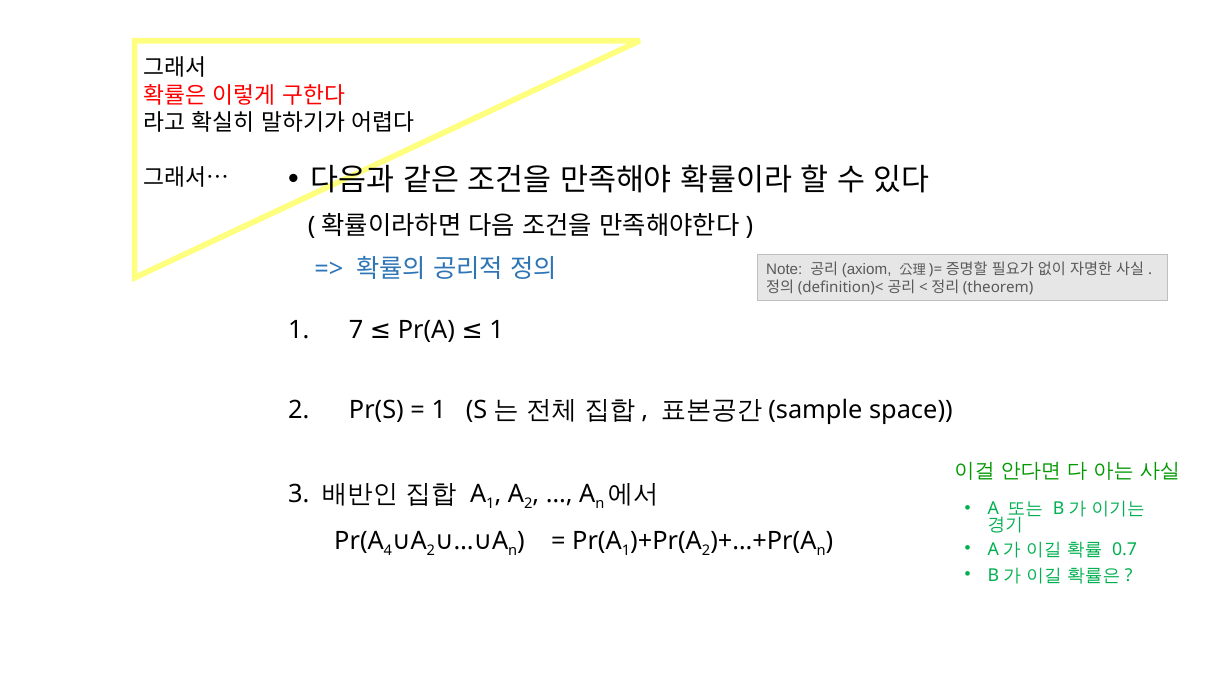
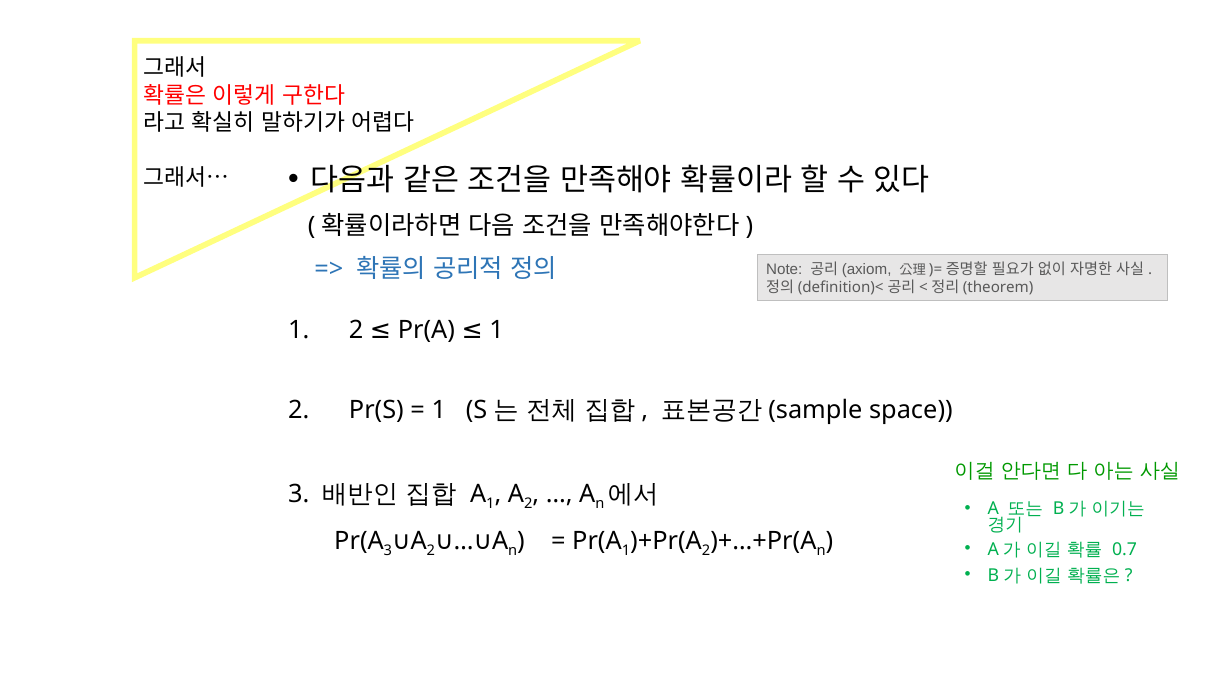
1 7: 7 -> 2 (356, 330)
Pr(A 4: 4 -> 3 (388, 551)
